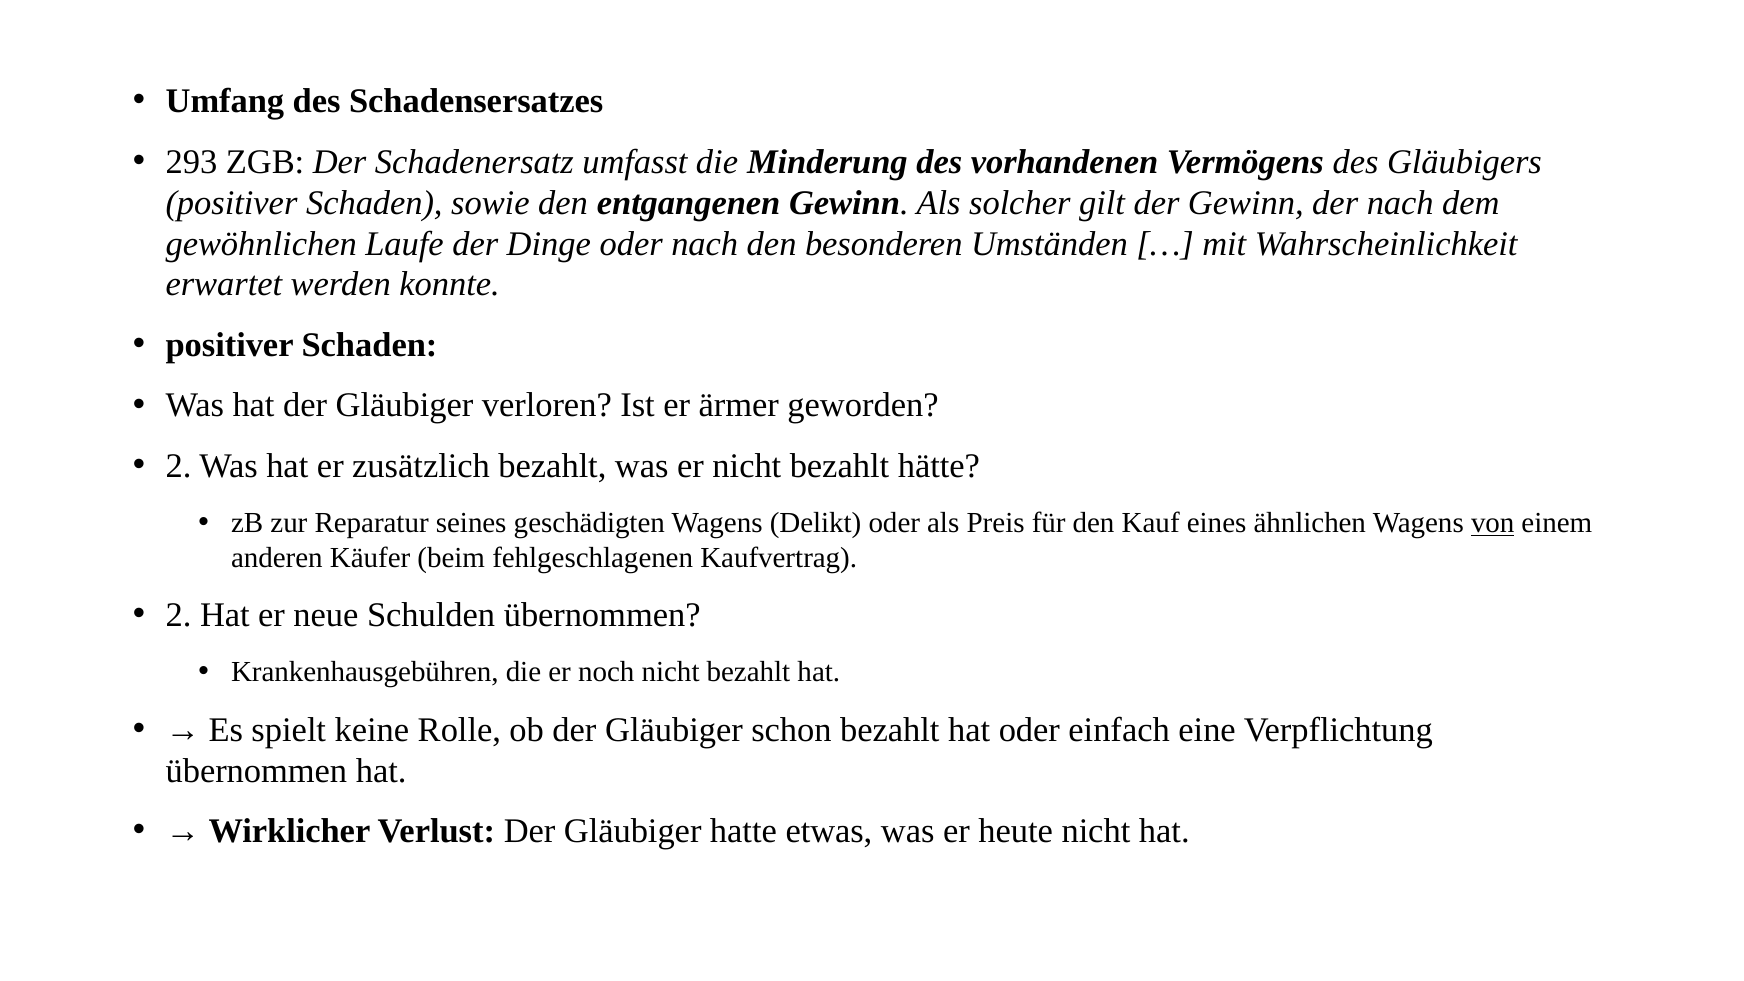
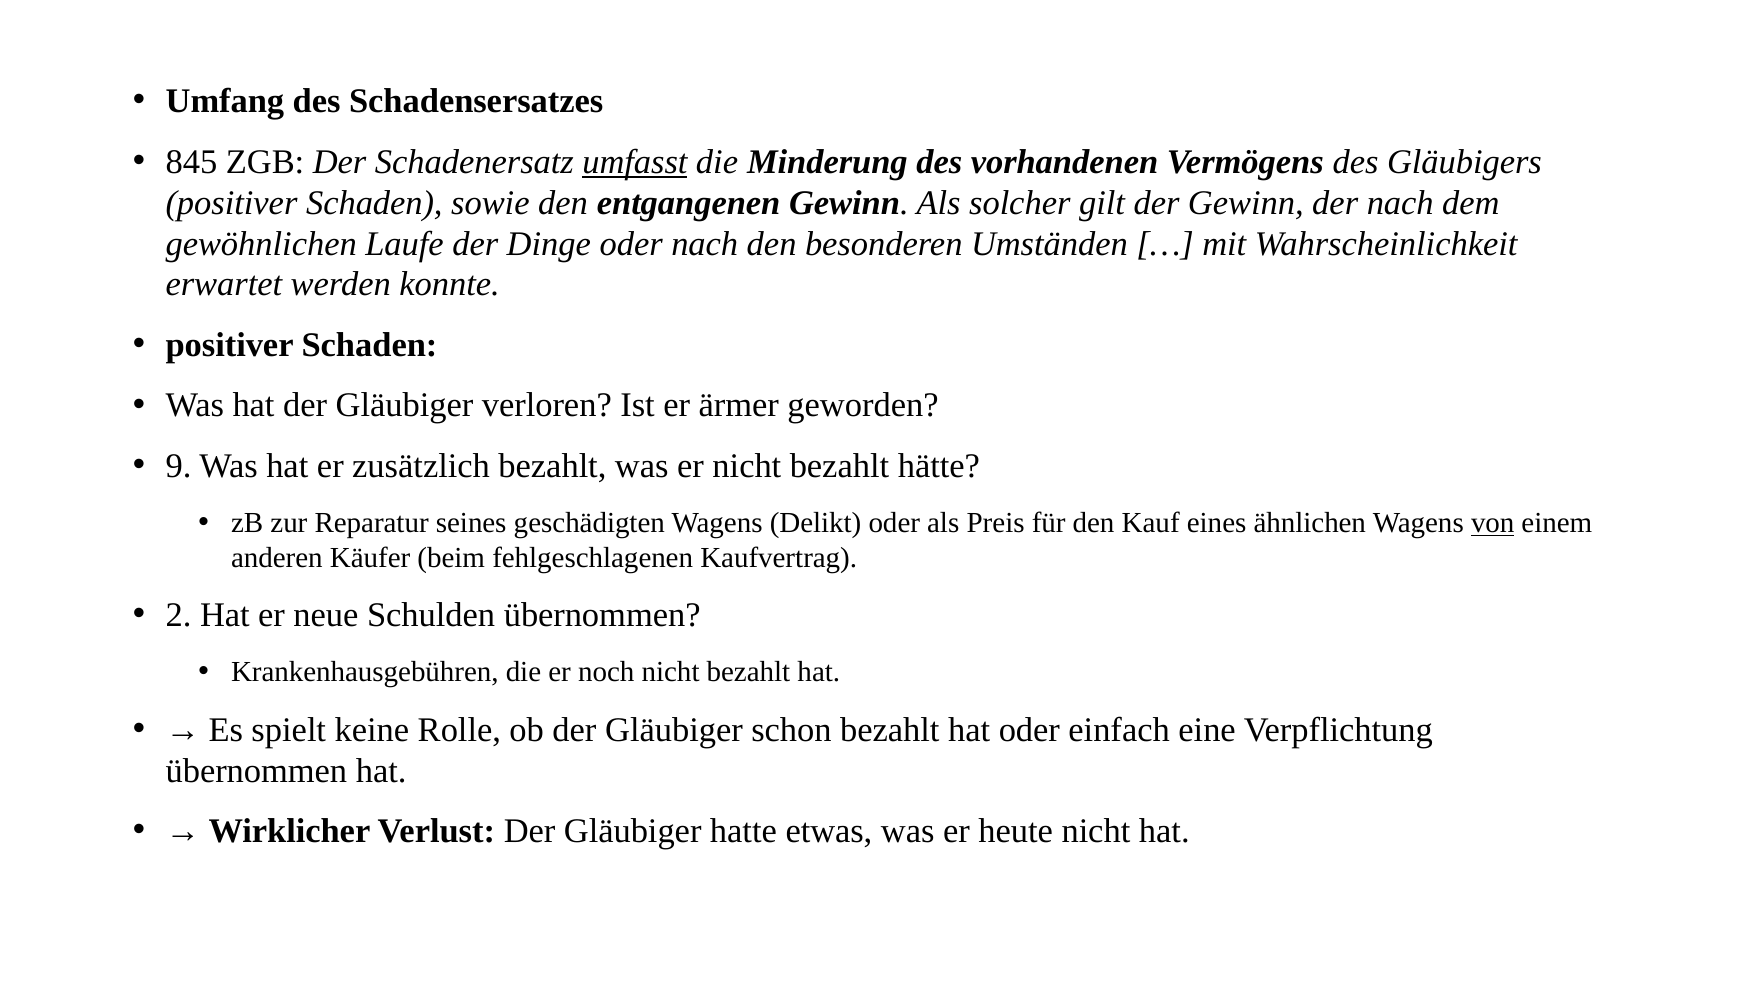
293: 293 -> 845 (192, 162)
umfasst underline: none -> present (635, 162)
2: 2 -> 9 (179, 466)
